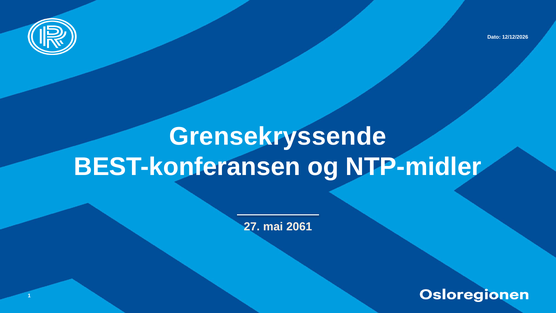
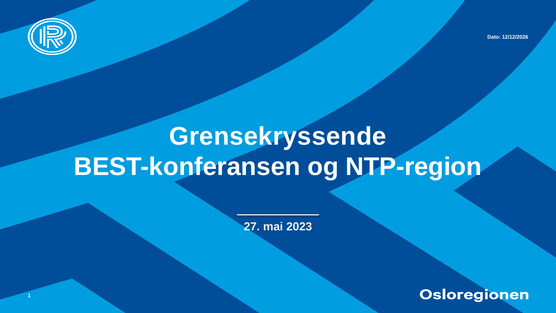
NTP-midler: NTP-midler -> NTP-region (414, 167)
2061: 2061 -> 2023 (299, 226)
